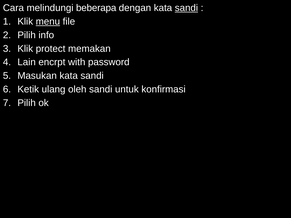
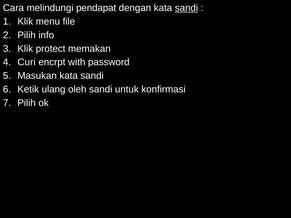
beberapa: beberapa -> pendapat (96, 8)
menu underline: present -> none (48, 22)
Lain: Lain -> Curi (27, 62)
